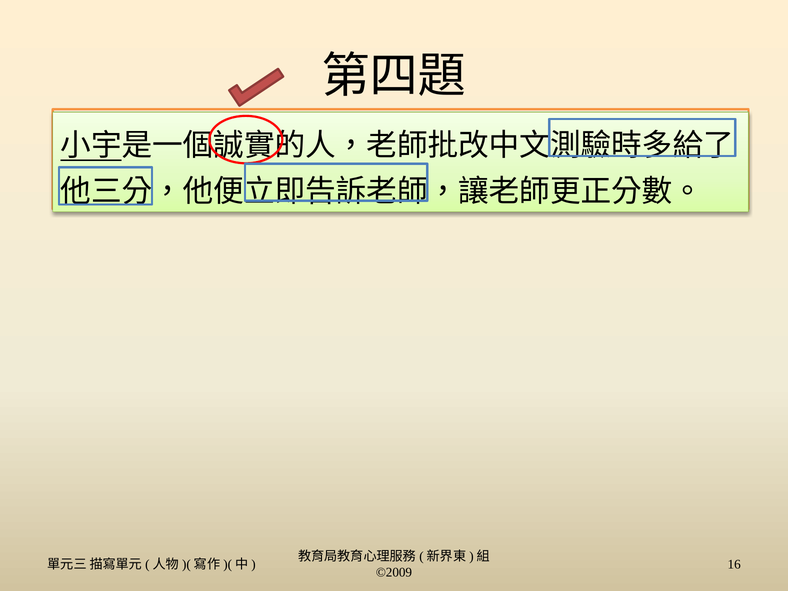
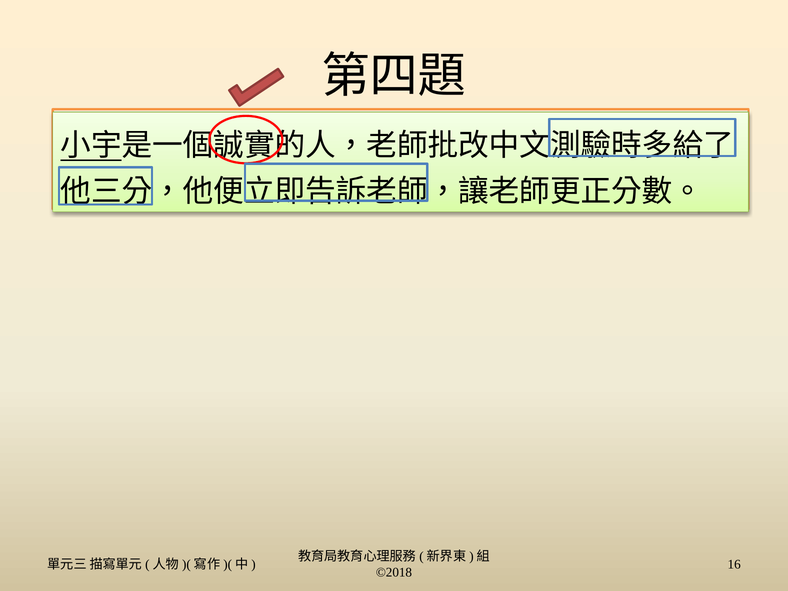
©2009: ©2009 -> ©2018 (394, 572)
